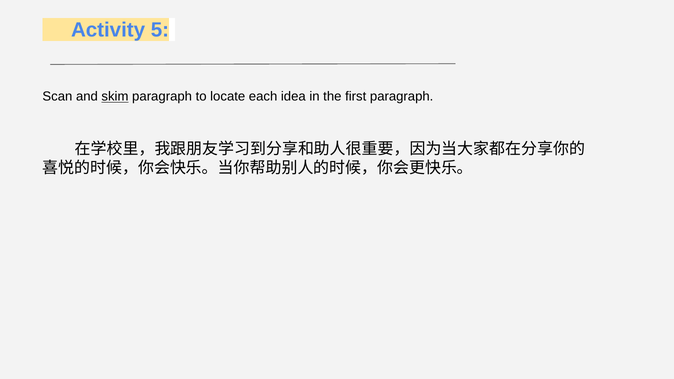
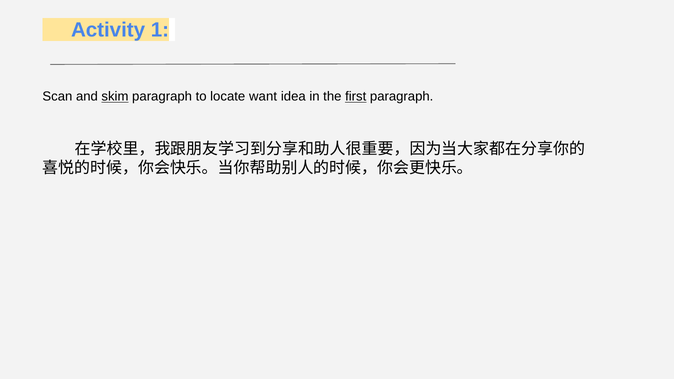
5: 5 -> 1 (160, 30)
each: each -> want (263, 97)
first underline: none -> present (356, 97)
